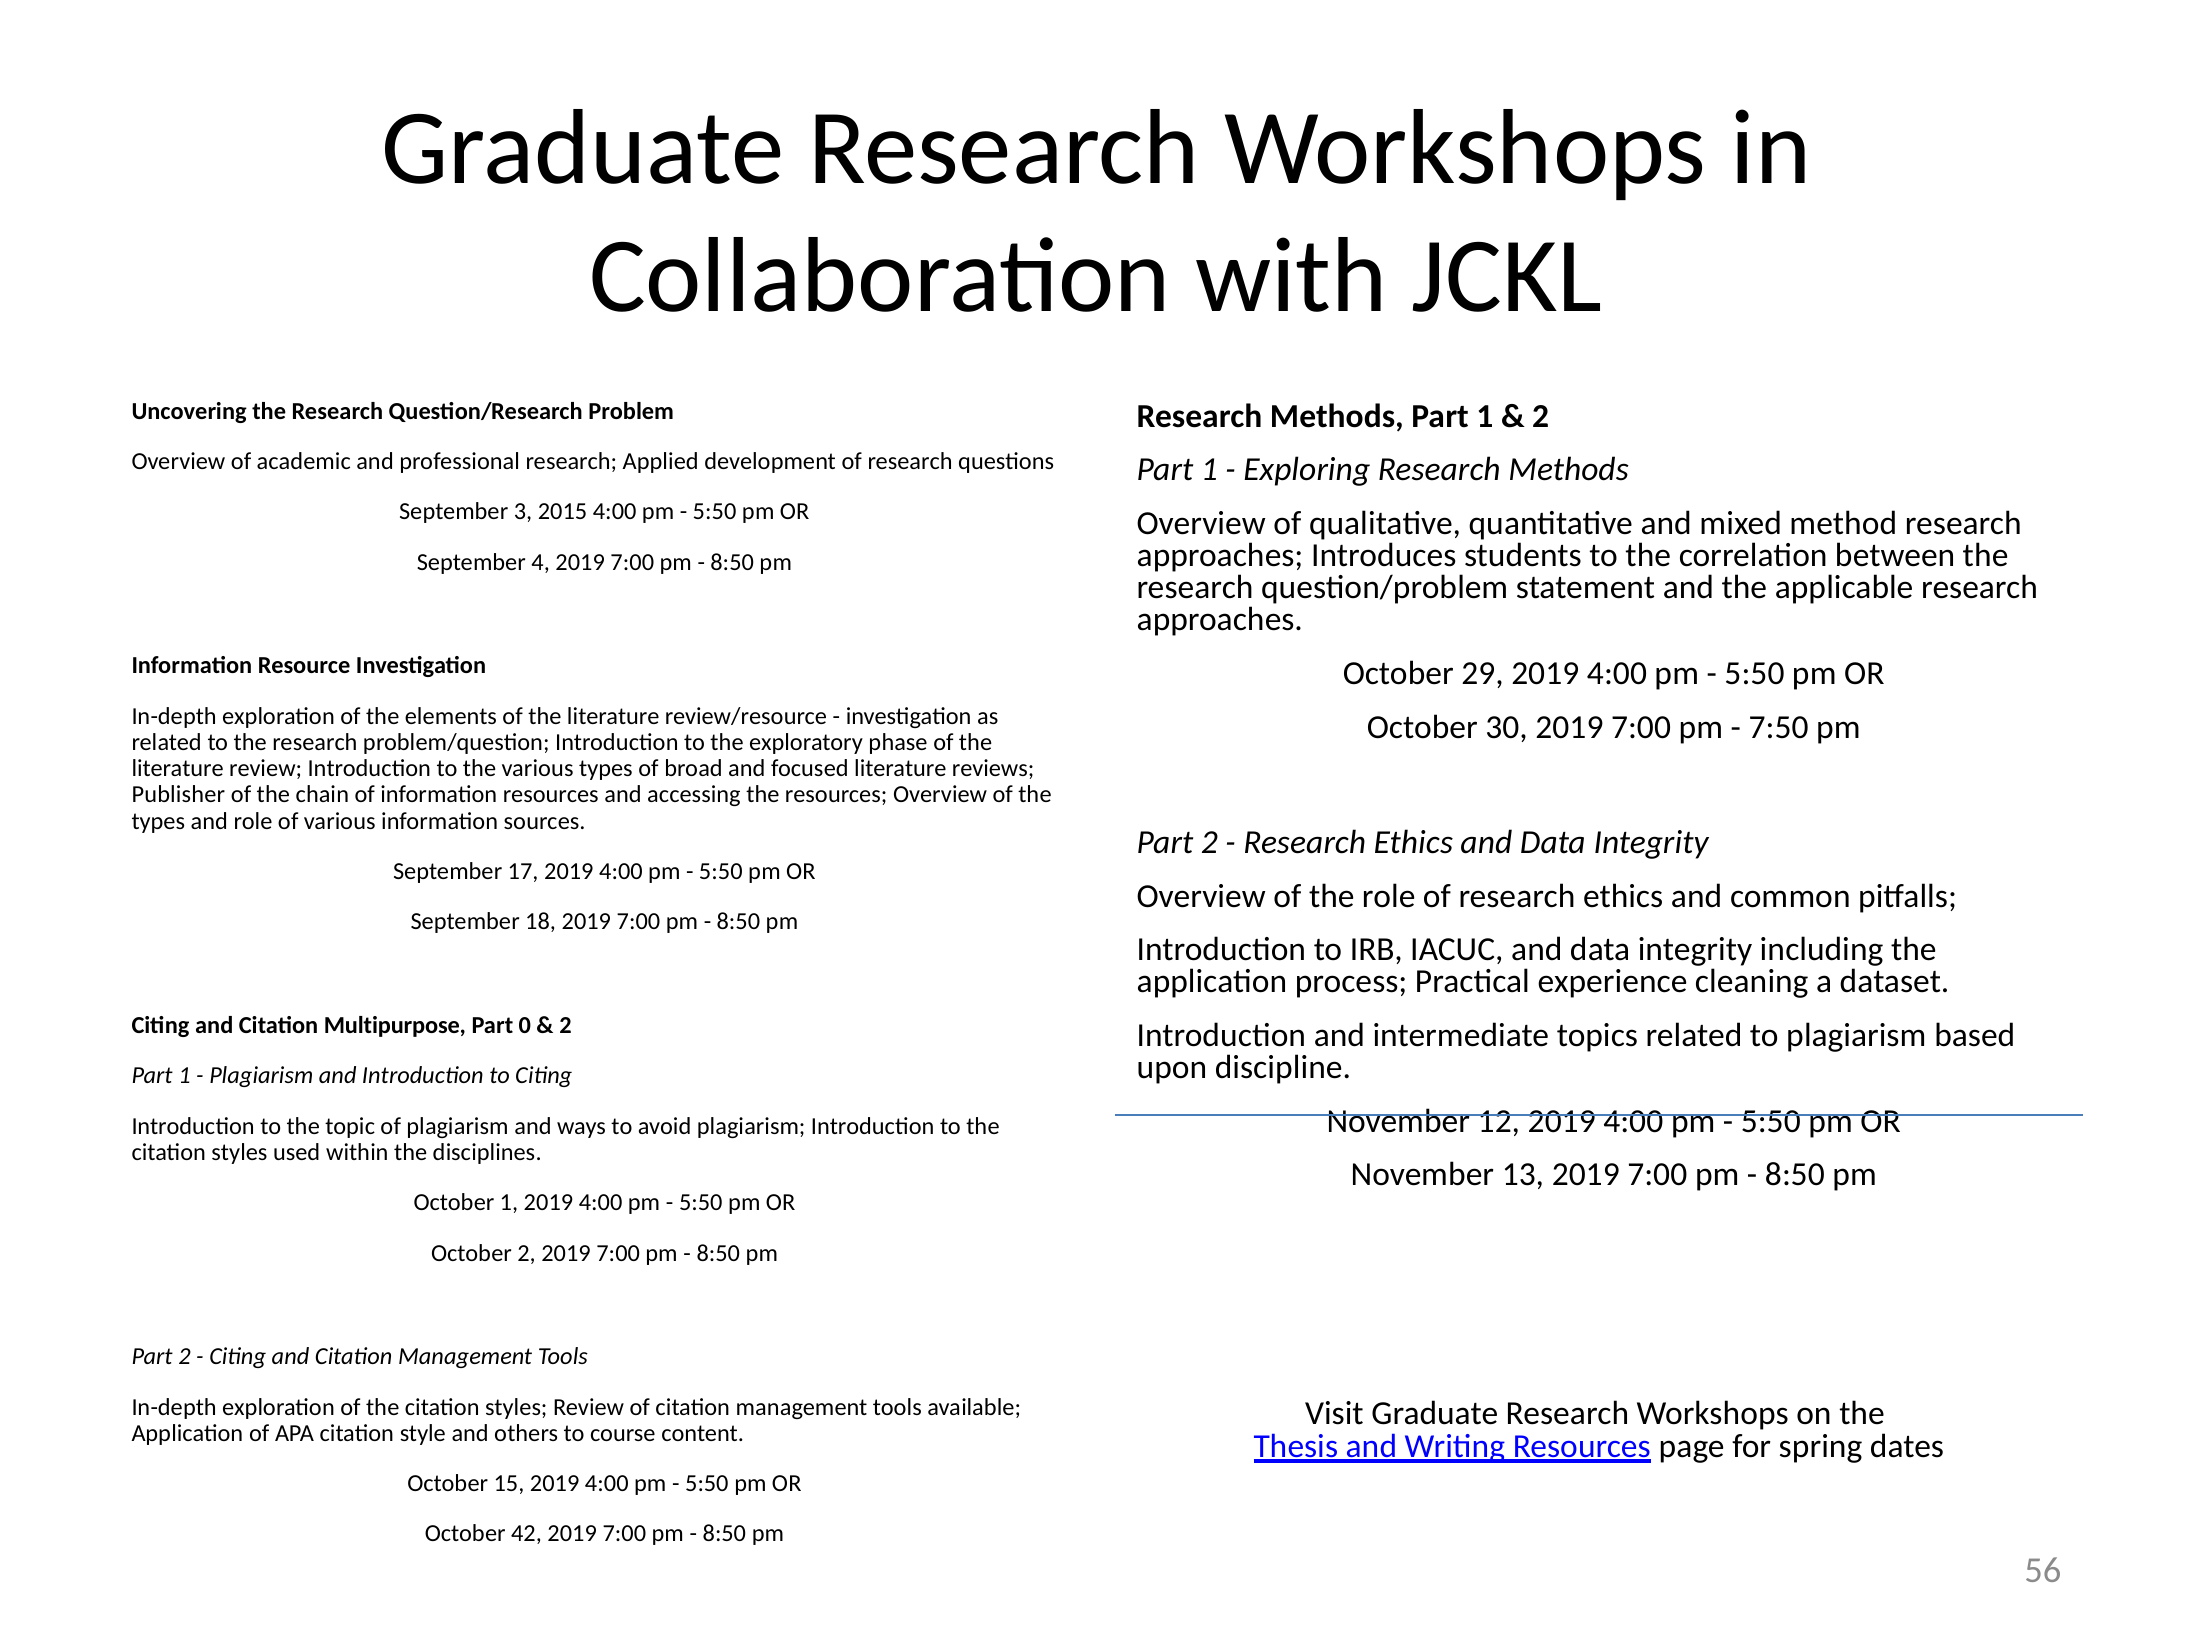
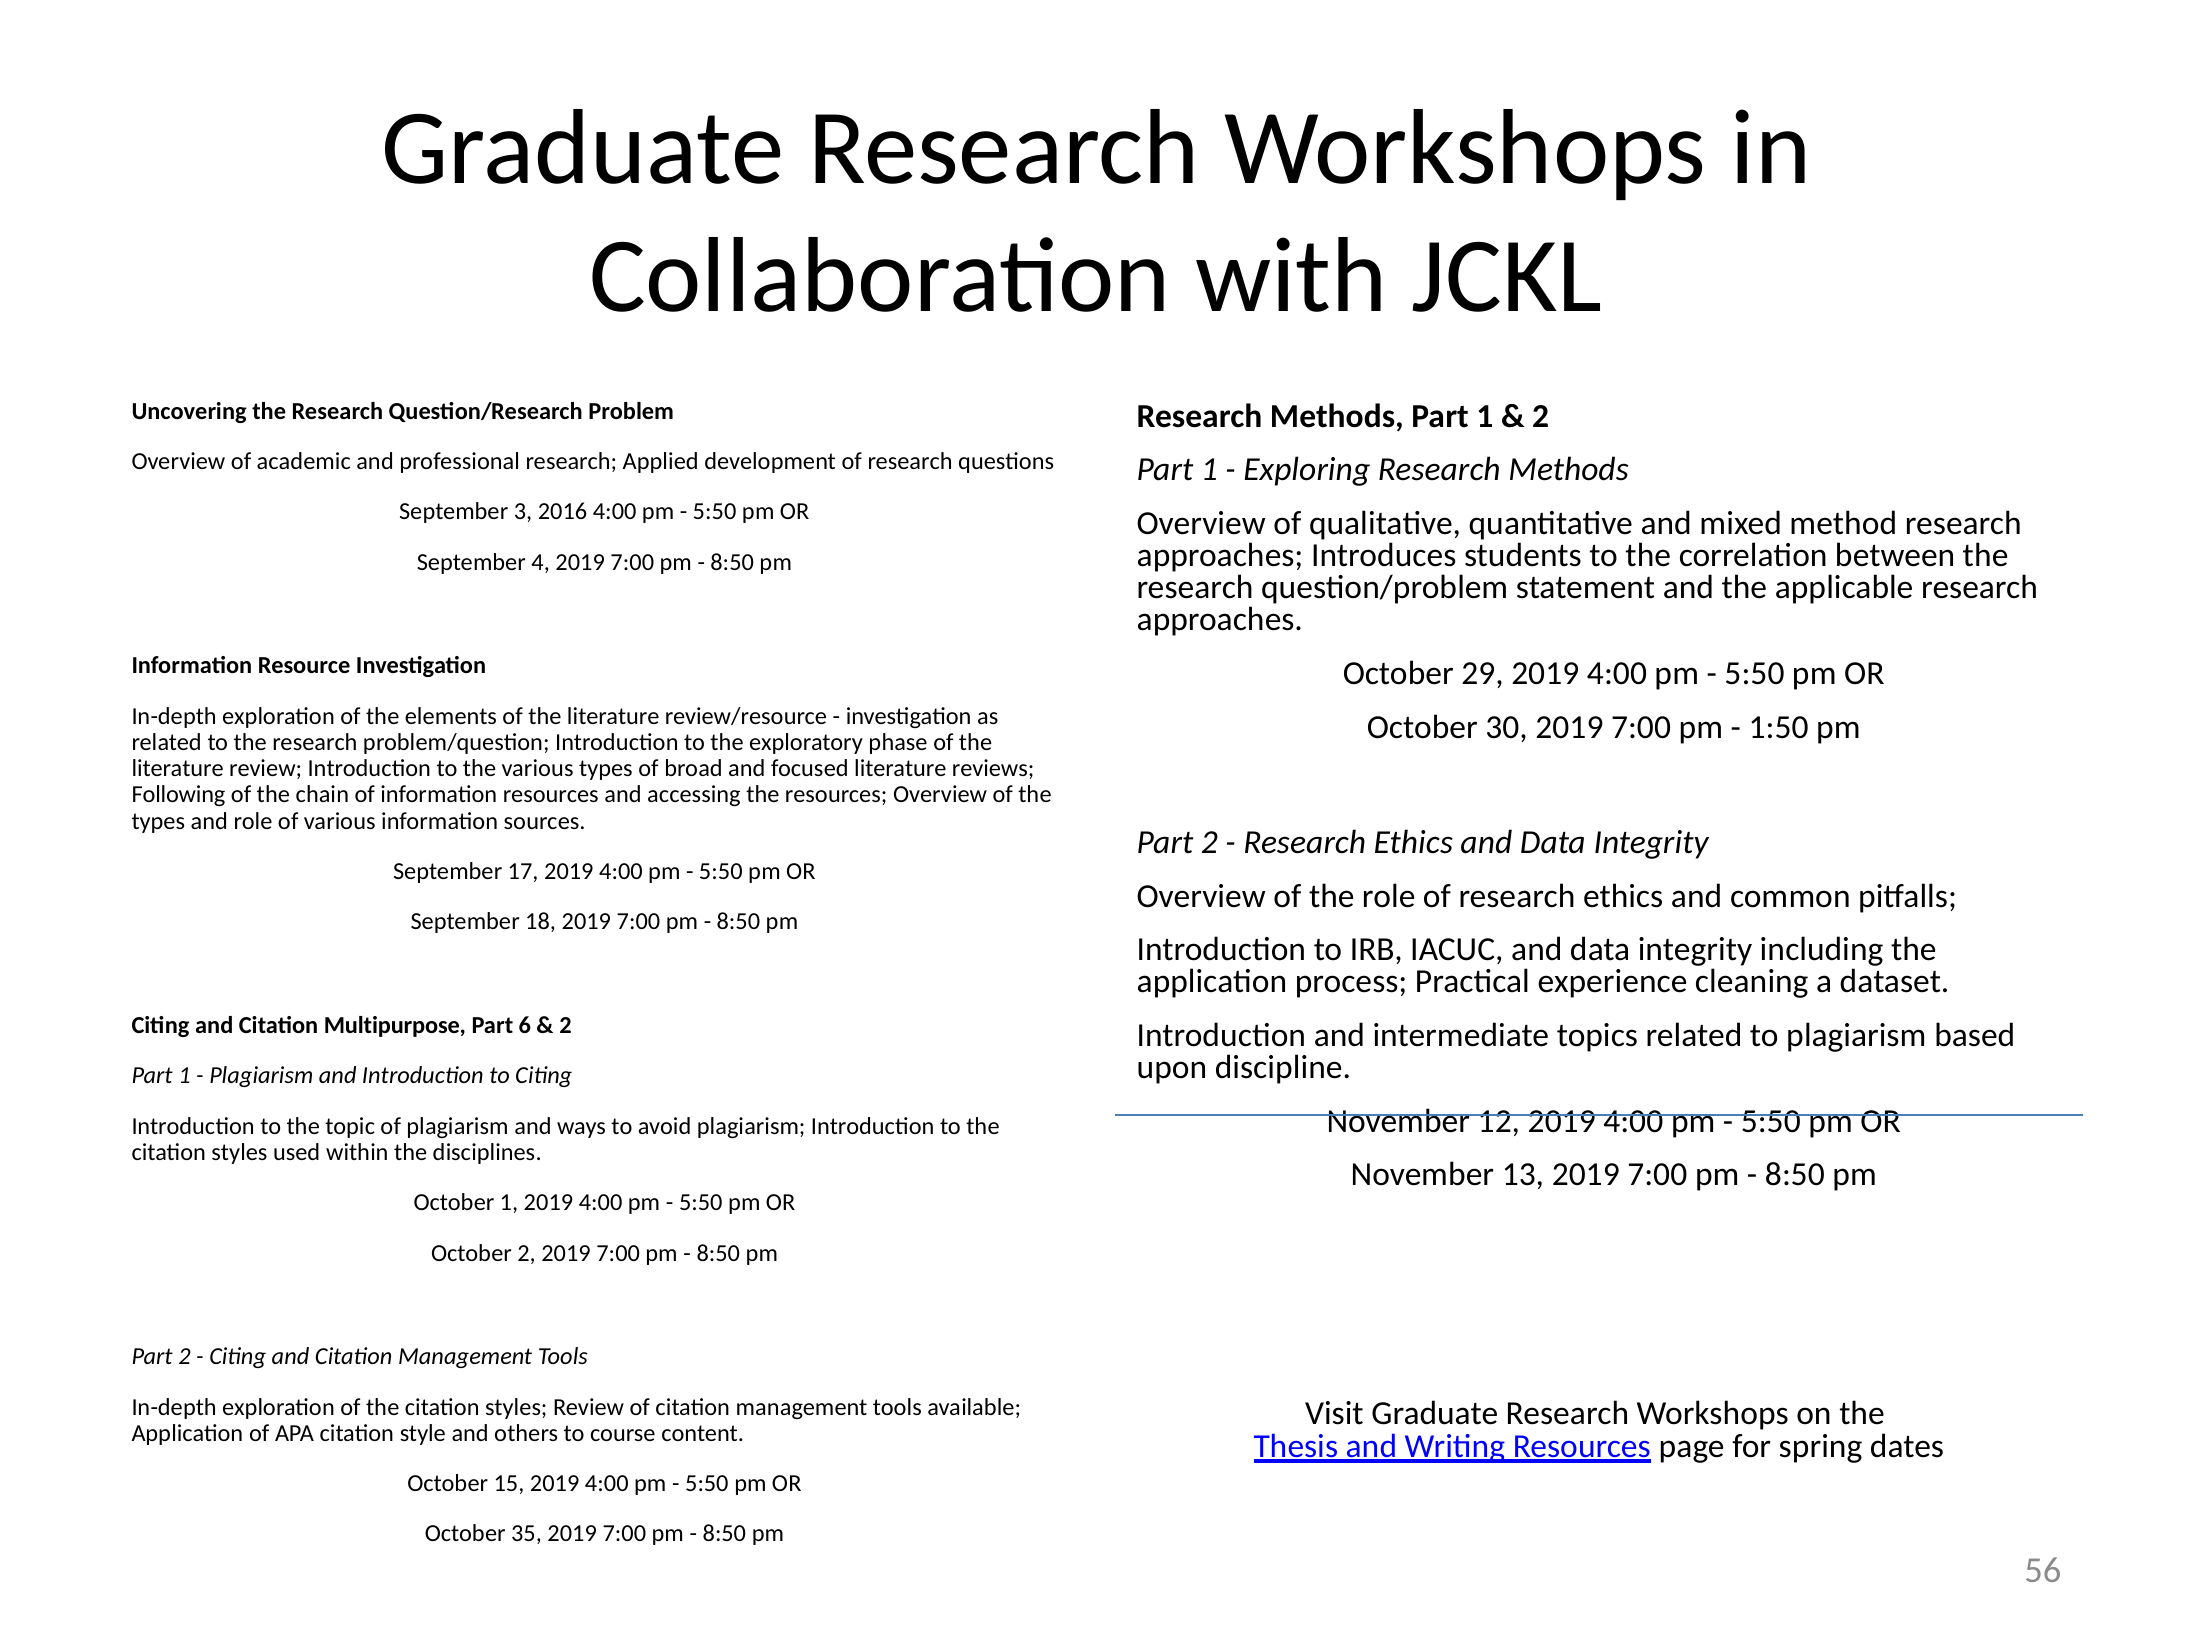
2015: 2015 -> 2016 (563, 512)
7:50: 7:50 -> 1:50 (1779, 727)
Publisher: Publisher -> Following (178, 795)
0: 0 -> 6 (525, 1025)
42: 42 -> 35 (526, 1534)
